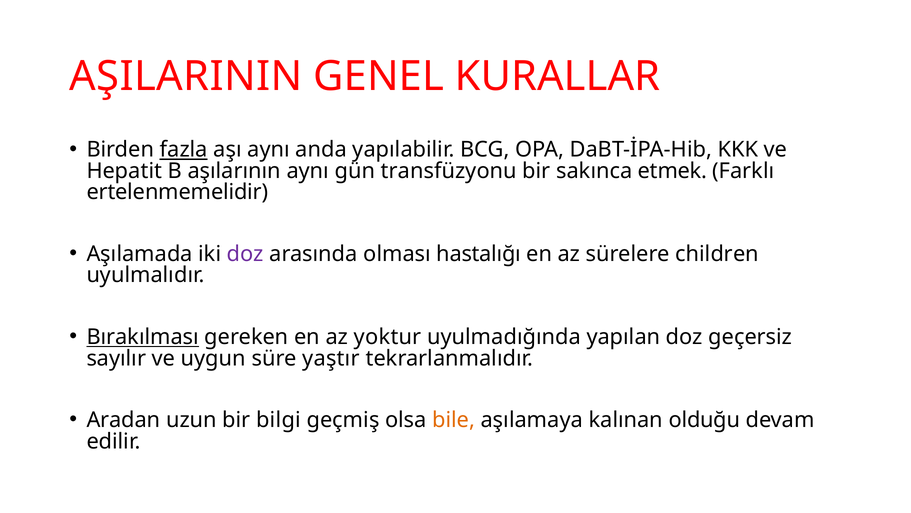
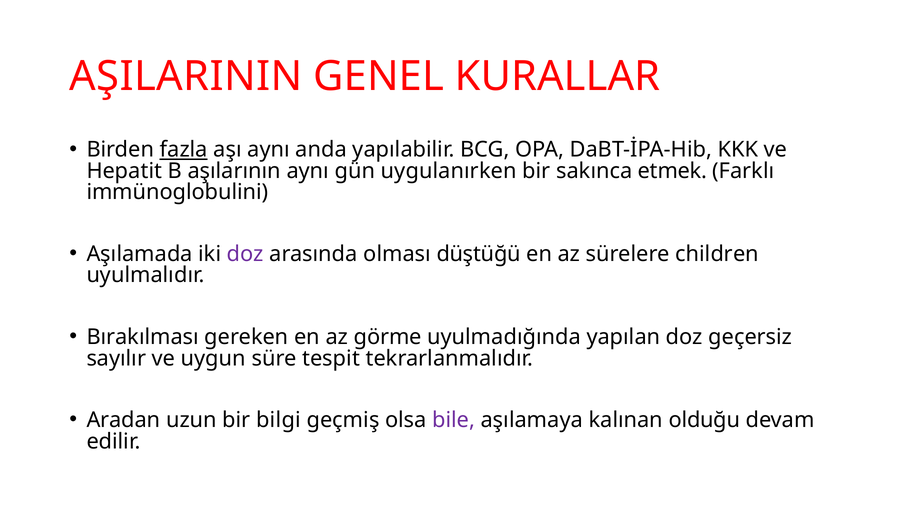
transfüzyonu: transfüzyonu -> uygulanırken (449, 171)
ertelenmemelidir: ertelenmemelidir -> immünoglobulini (177, 192)
hastalığı: hastalığı -> düştüğü (479, 254)
Bırakılması underline: present -> none (143, 337)
yoktur: yoktur -> görme (388, 337)
yaştır: yaştır -> tespit (331, 358)
bile colour: orange -> purple (454, 420)
